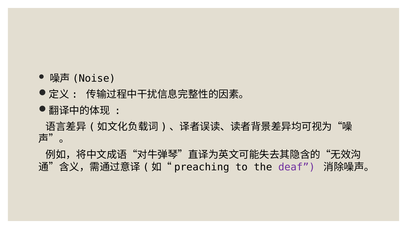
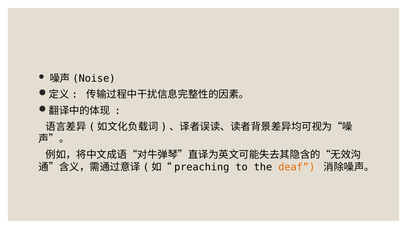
deaf colour: purple -> orange (297, 167)
